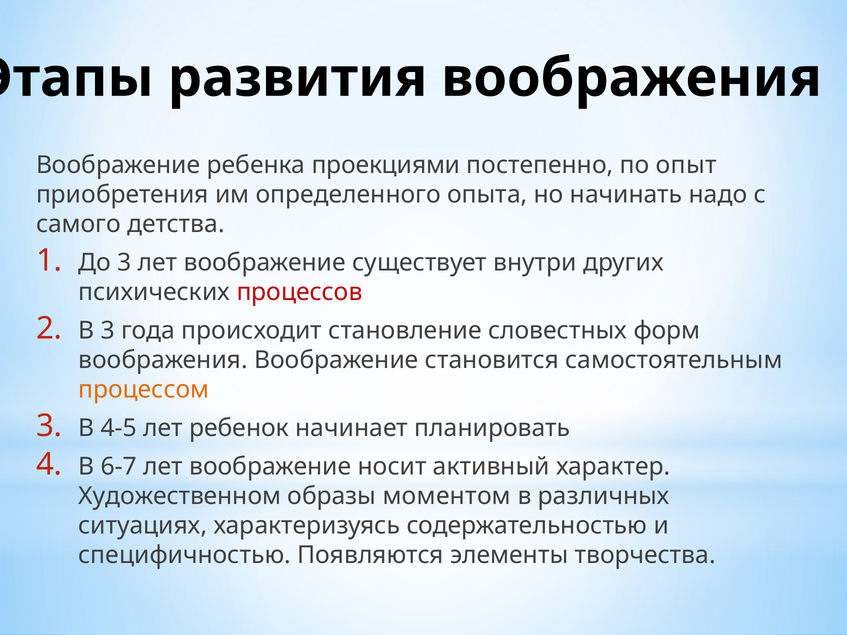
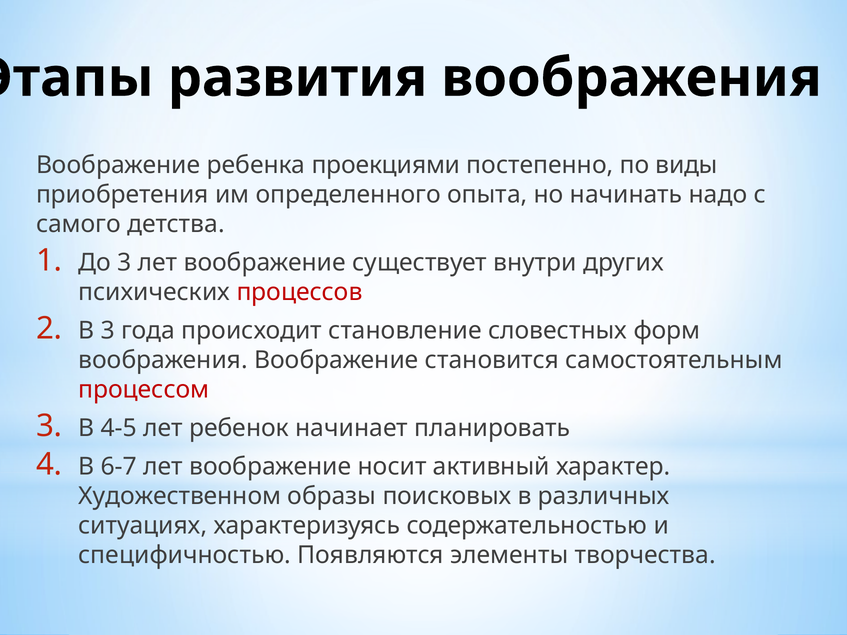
опыт: опыт -> виды (687, 165)
процессом colour: orange -> red (144, 390)
моментом: моментом -> поисковых (447, 496)
